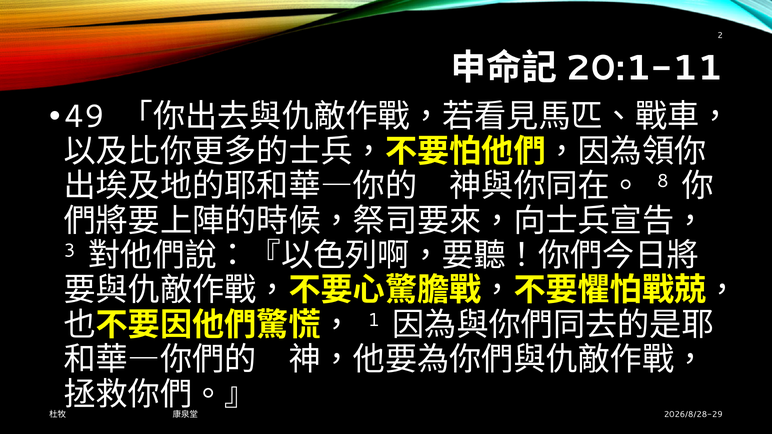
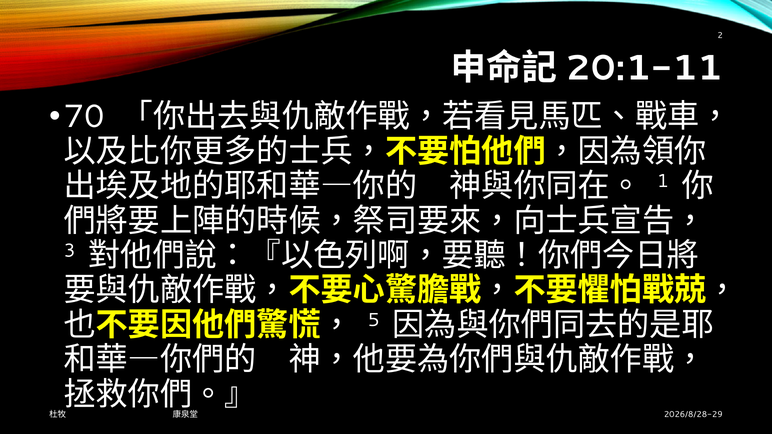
49: 49 -> 70 (84, 117)
8: 8 -> 1 (663, 181)
1: 1 -> 5 (374, 320)
